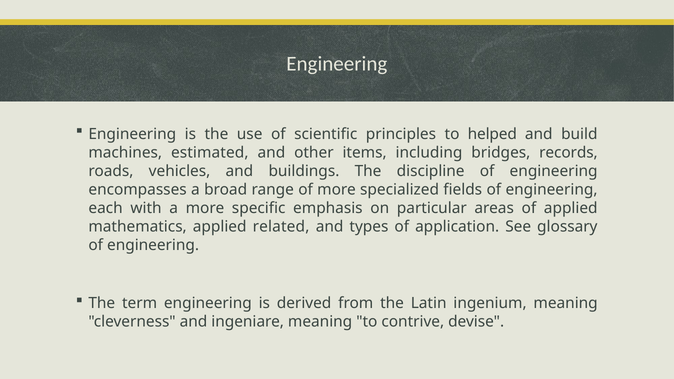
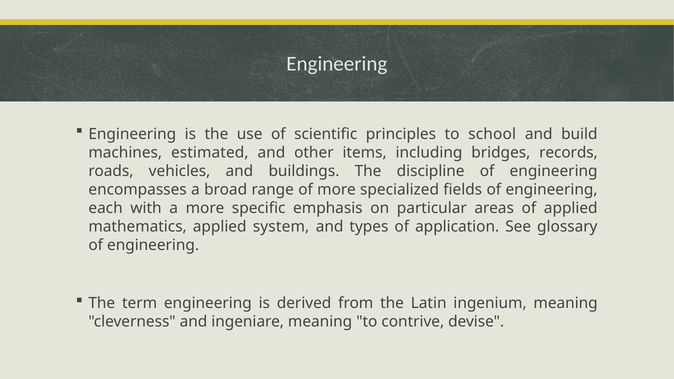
helped: helped -> school (492, 134)
related: related -> system (281, 227)
